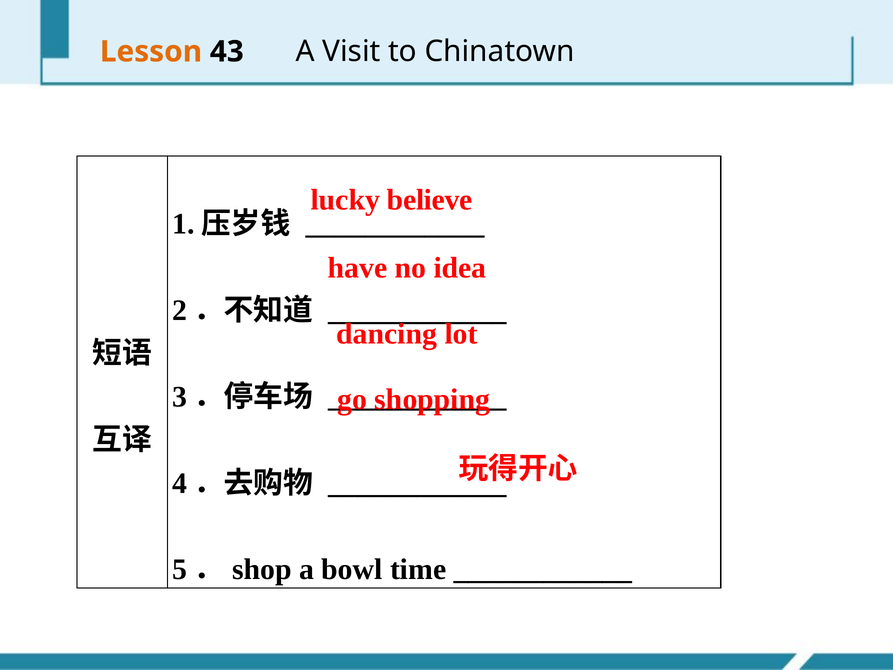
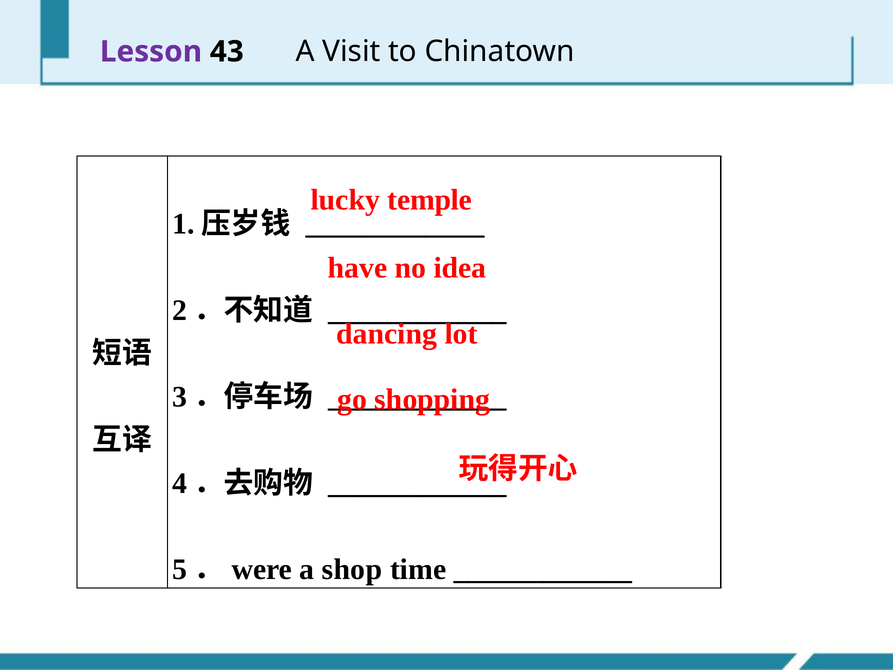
Lesson colour: orange -> purple (151, 52)
believe: believe -> temple (430, 200)
shop: shop -> were (262, 569)
bowl: bowl -> shop (352, 569)
